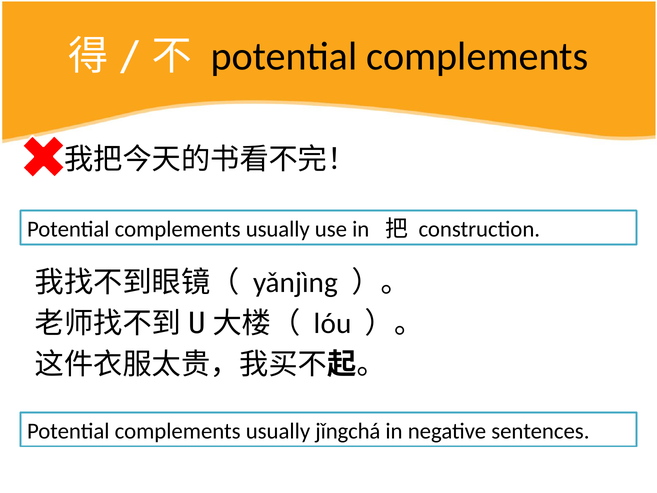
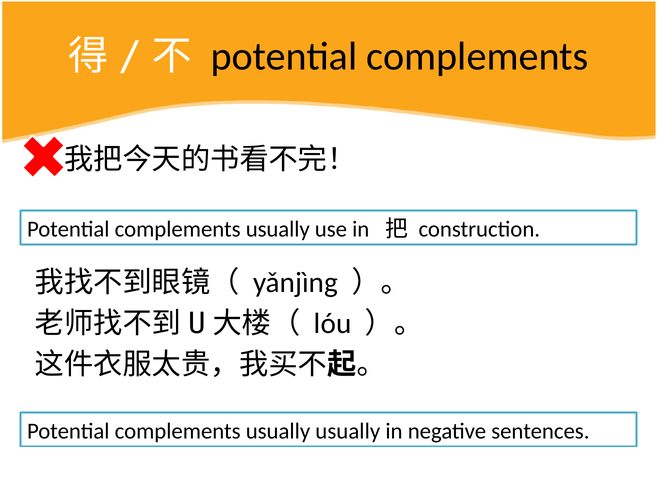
usually jǐngchá: jǐngchá -> usually (348, 431)
